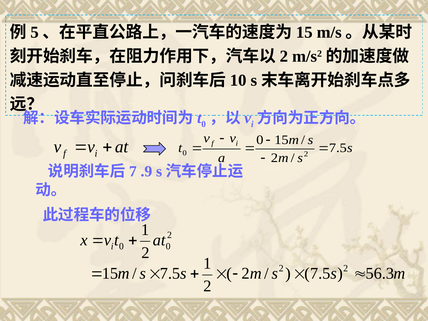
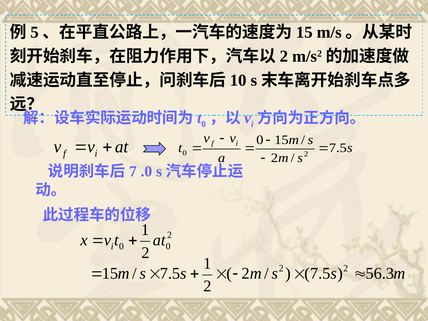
.9: .9 -> .0 (146, 171)
